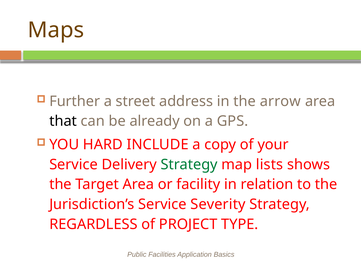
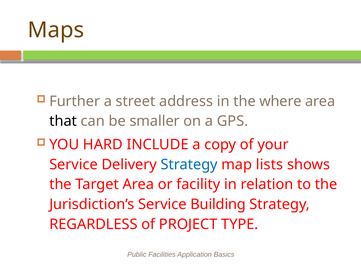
arrow: arrow -> where (280, 101)
already: already -> smaller (155, 121)
Strategy colour: green -> blue (189, 164)
Severity: Severity -> Building (218, 204)
